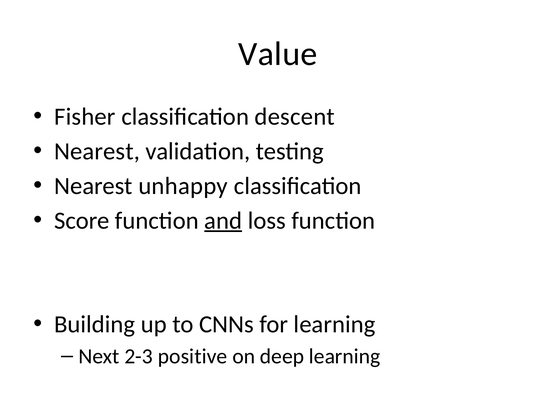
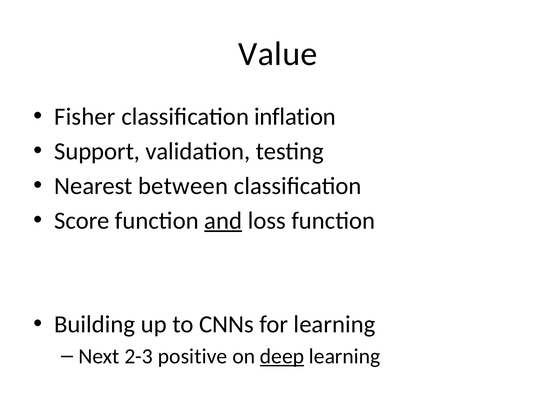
descent: descent -> inflation (295, 117)
Nearest: Nearest -> Support (97, 151)
unhappy: unhappy -> between (183, 186)
deep underline: none -> present (282, 356)
